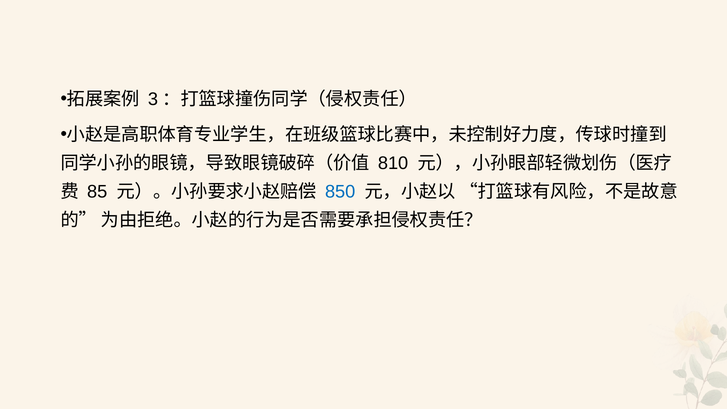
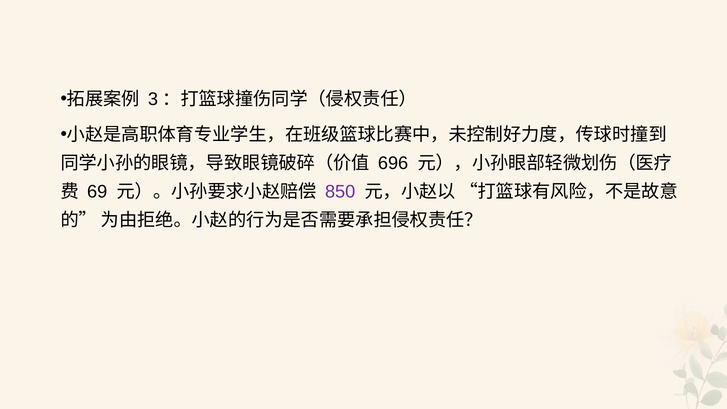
810: 810 -> 696 (393, 163)
85: 85 -> 69 (97, 192)
850 colour: blue -> purple (340, 192)
